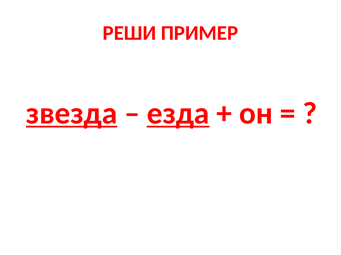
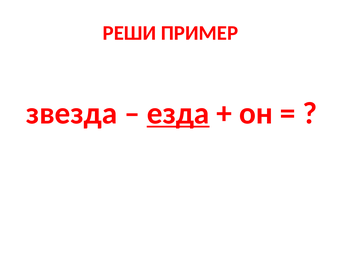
звезда underline: present -> none (72, 114)
